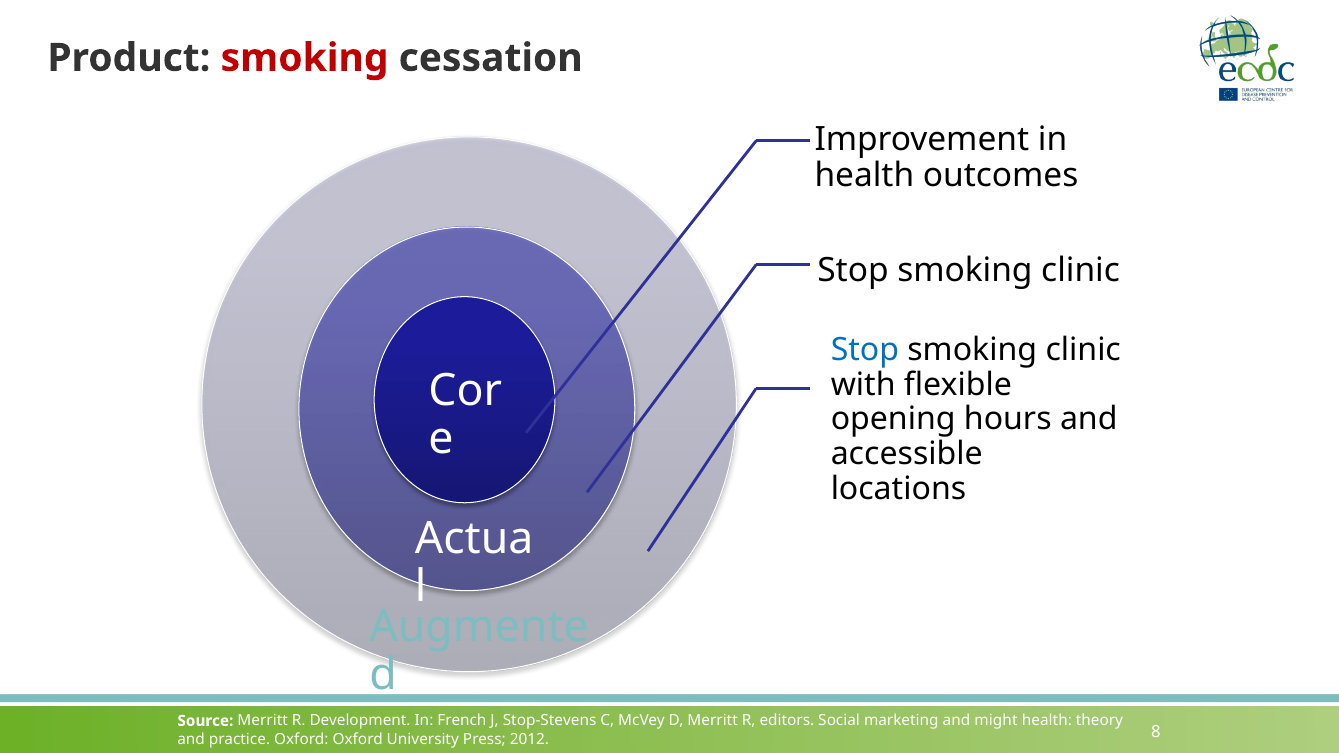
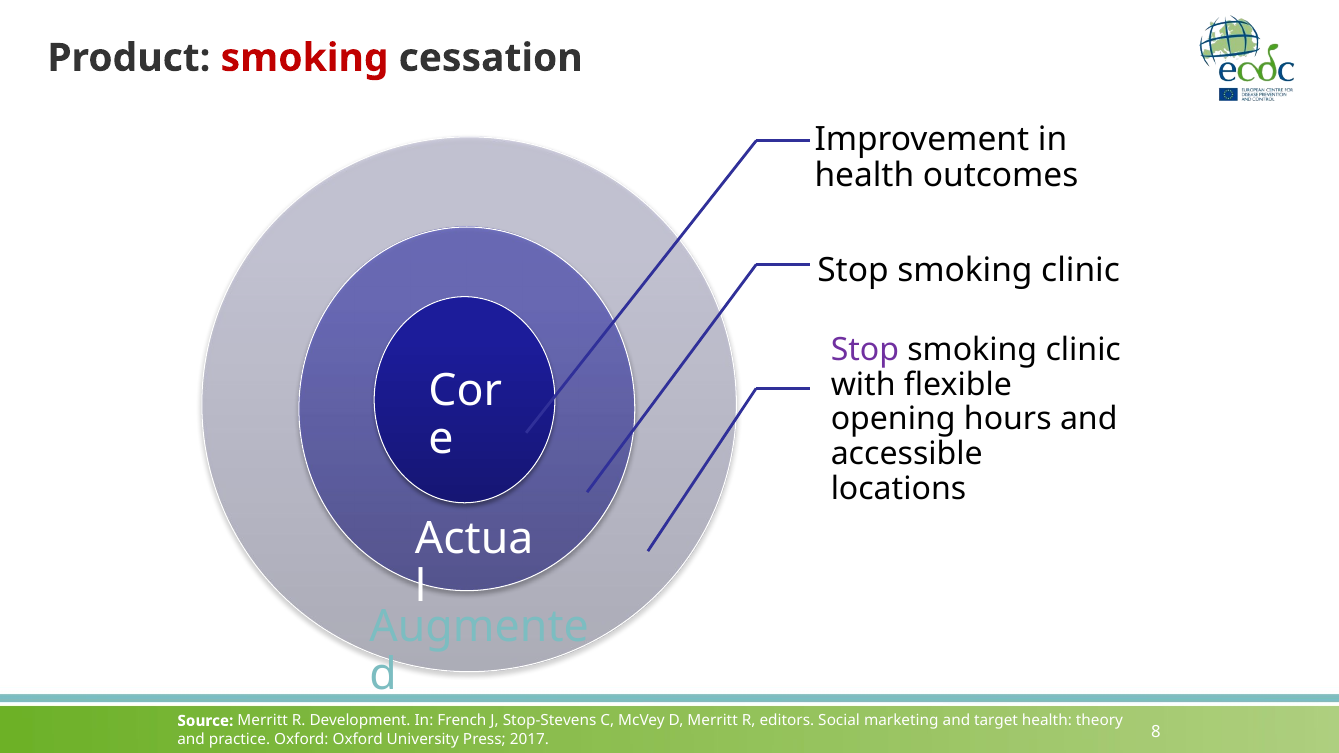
Stop colour: blue -> purple (865, 350)
might: might -> target (996, 721)
2012: 2012 -> 2017 (529, 739)
